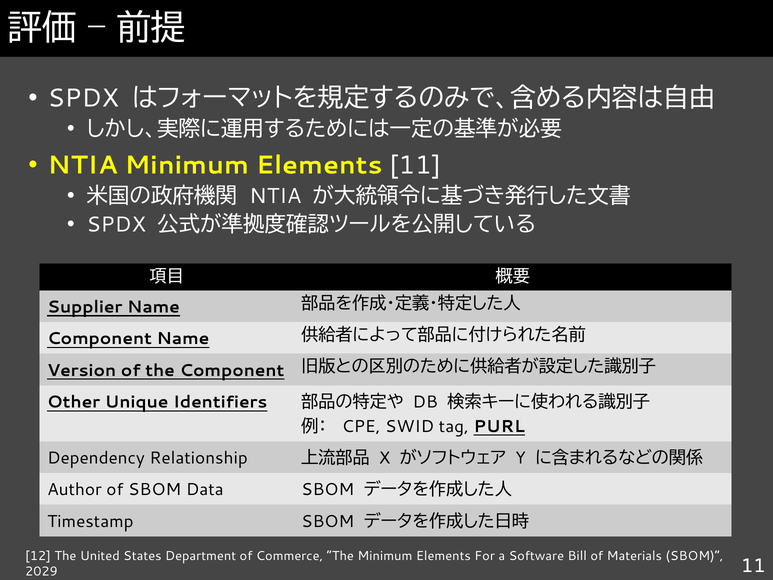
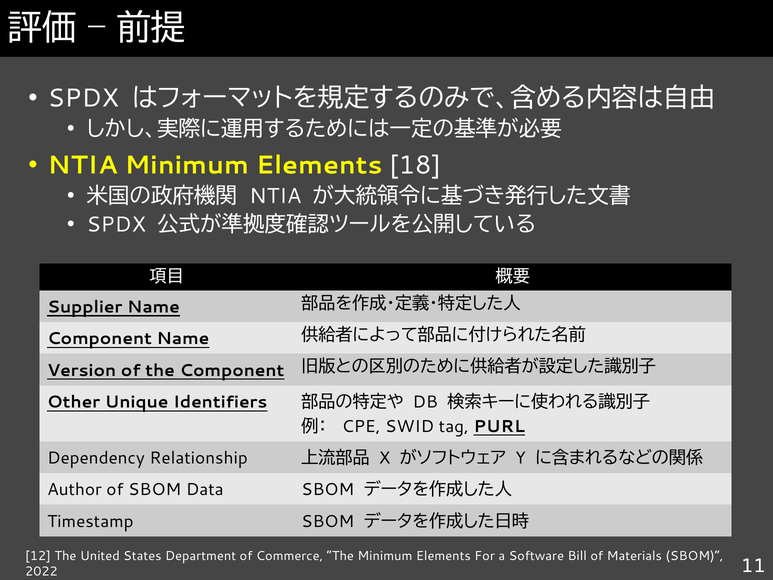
Elements 11: 11 -> 18 (415, 165)
2029: 2029 -> 2022 (41, 571)
